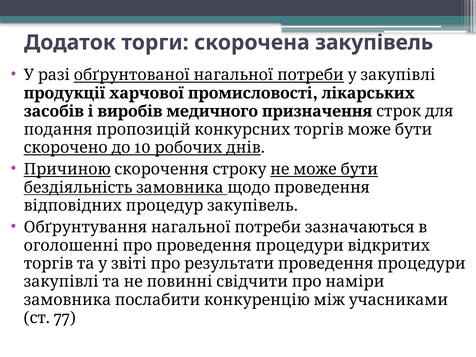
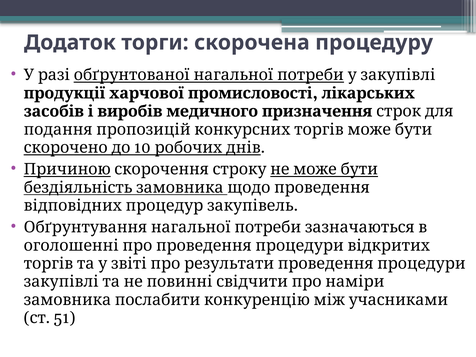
закупівель: закупівель -> процедуру (374, 43)
77: 77 -> 51 (65, 318)
